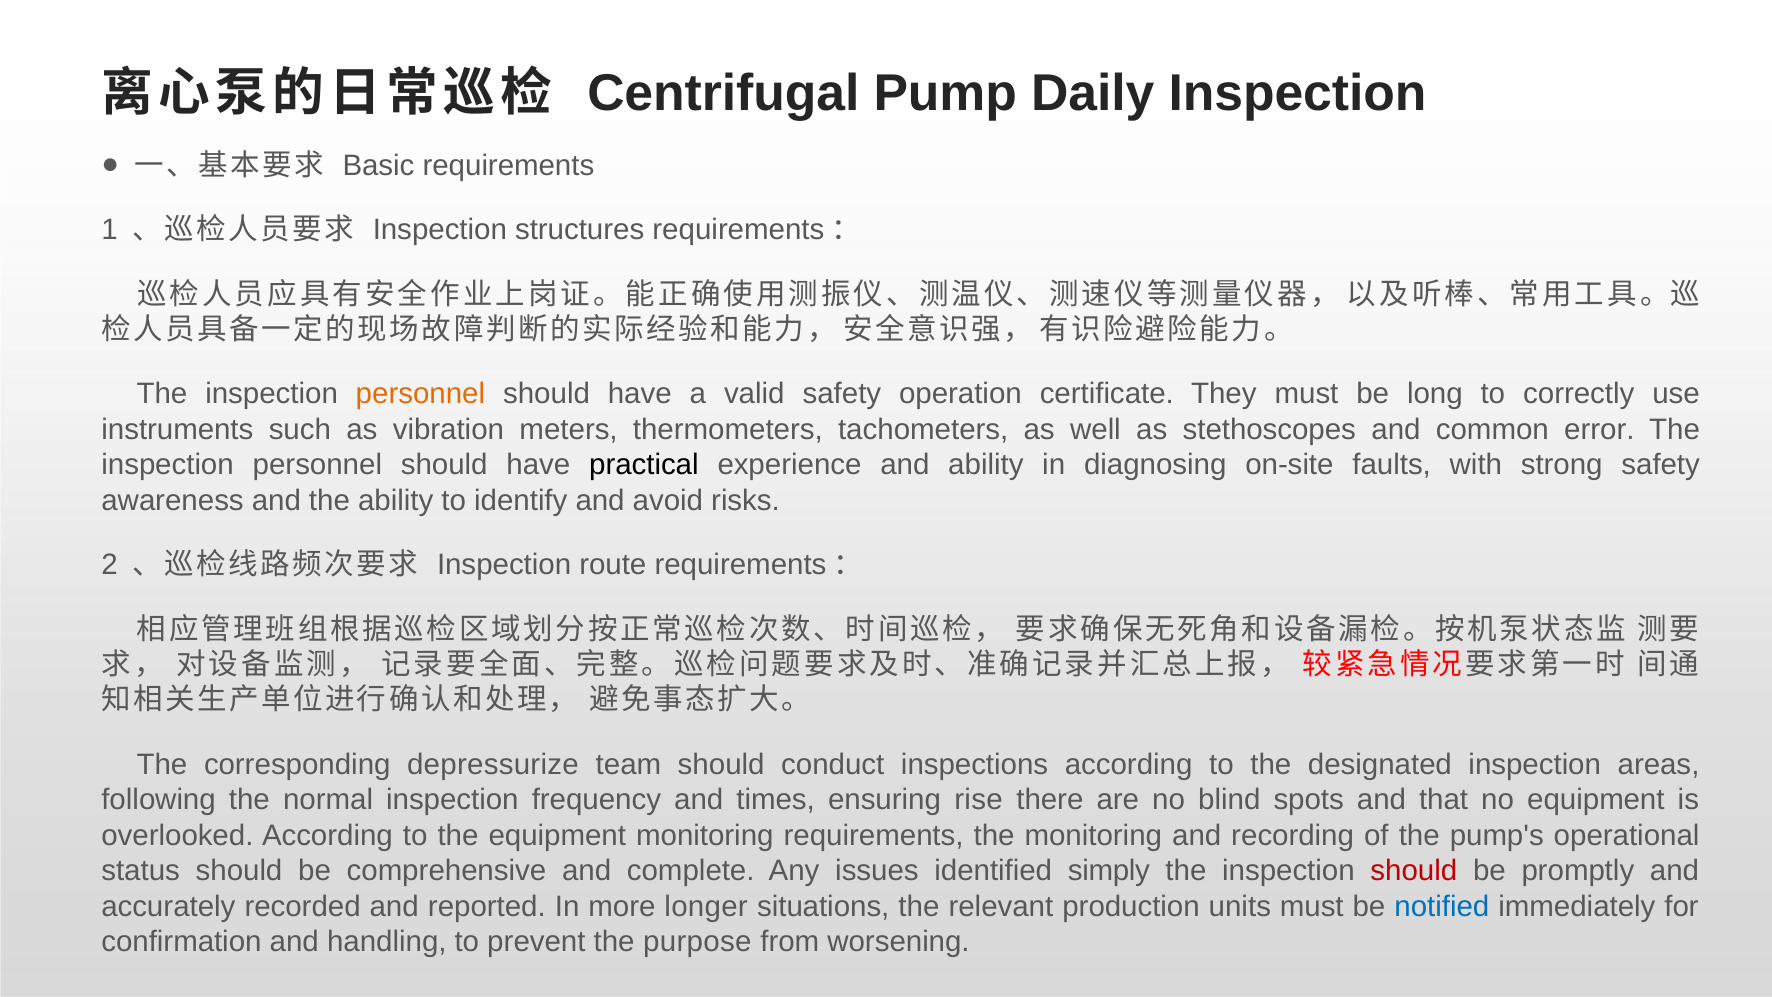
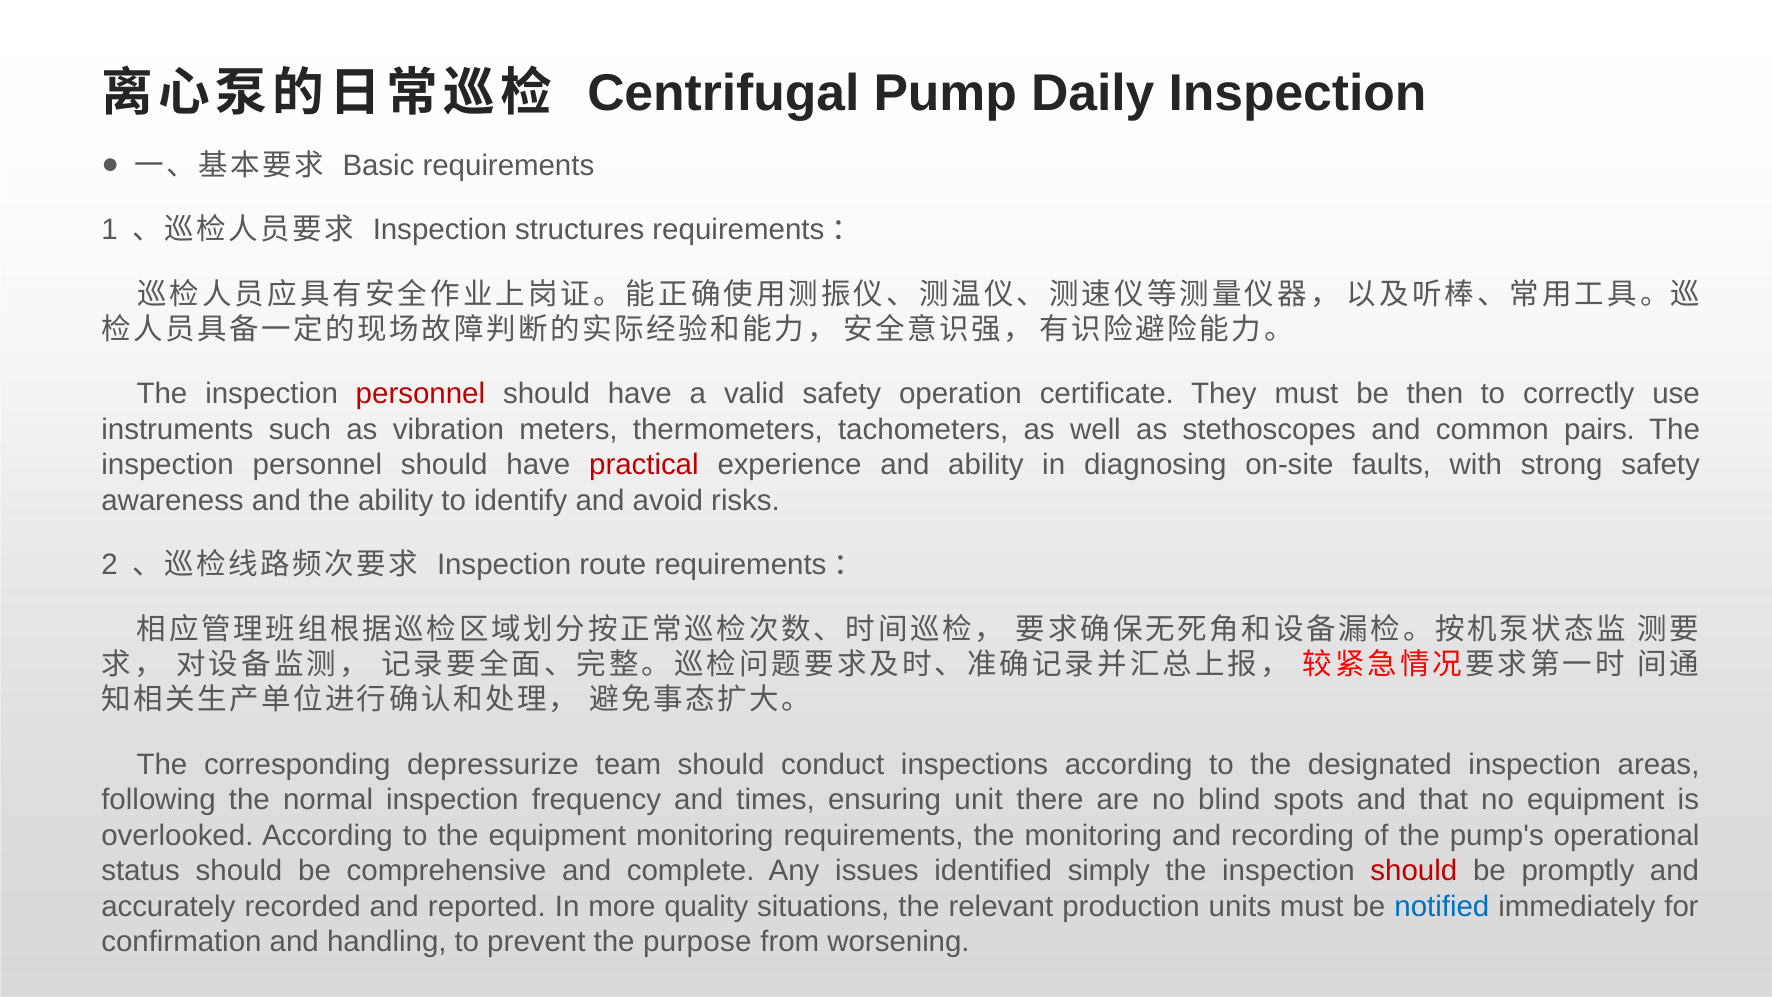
personnel colour: orange -> red (420, 394)
long: long -> then (1435, 394)
error: error -> pairs (1600, 430)
practical colour: black -> red (644, 465)
rise: rise -> unit (979, 800)
longer: longer -> quality (706, 906)
